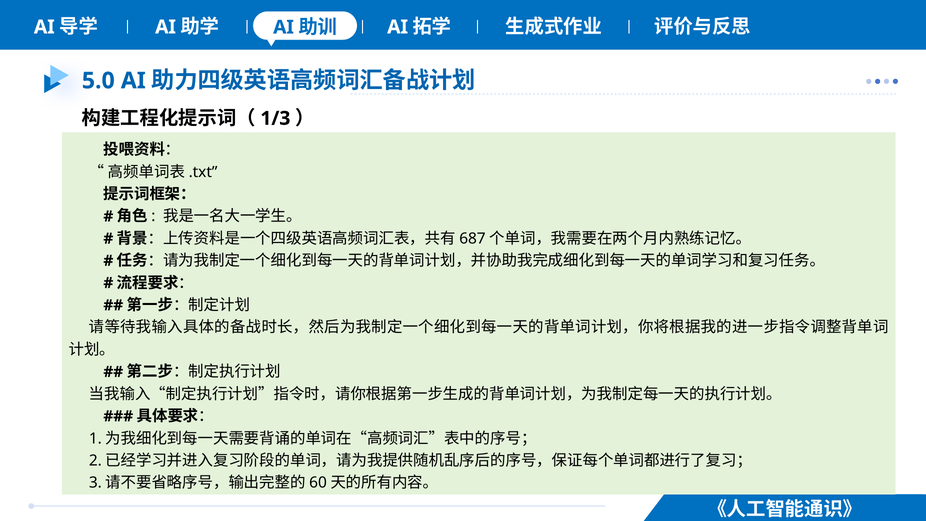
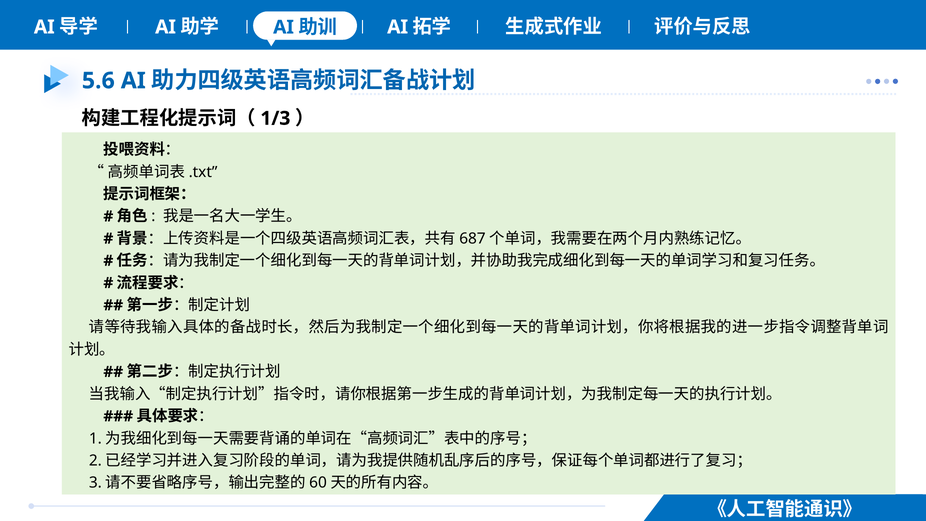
5.0: 5.0 -> 5.6 (98, 81)
